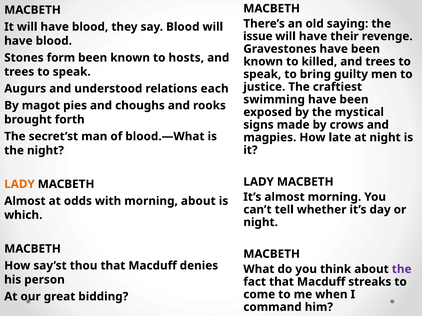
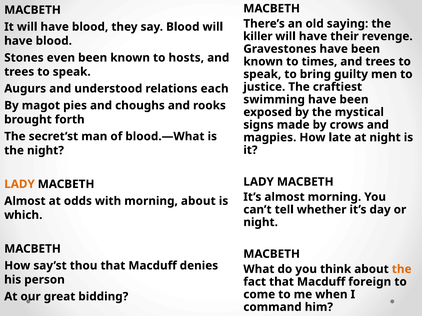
issue: issue -> killer (258, 36)
form: form -> even (61, 58)
killed: killed -> times (319, 62)
the colour: purple -> orange (402, 270)
streaks: streaks -> foreign (370, 282)
